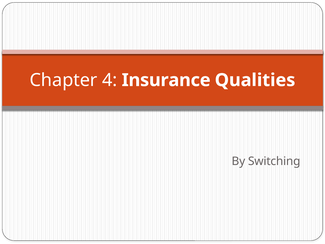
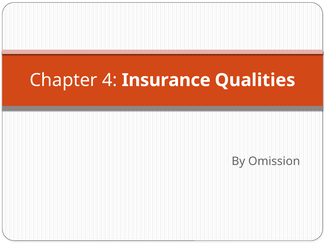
Switching: Switching -> Omission (274, 161)
